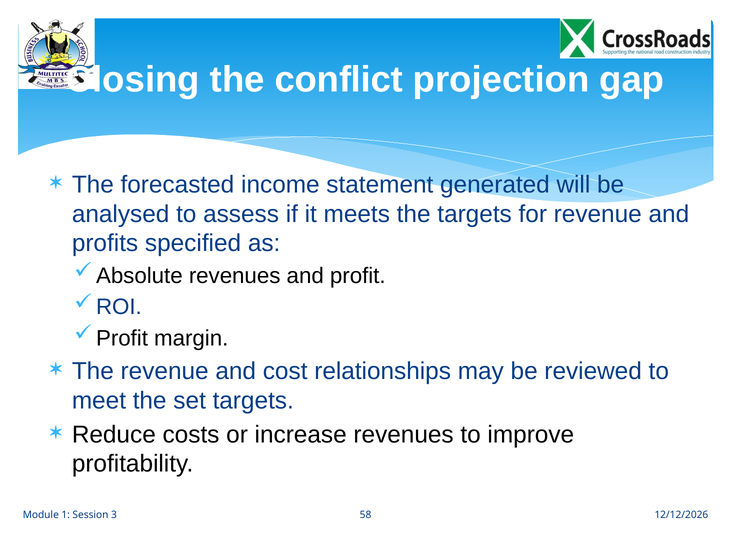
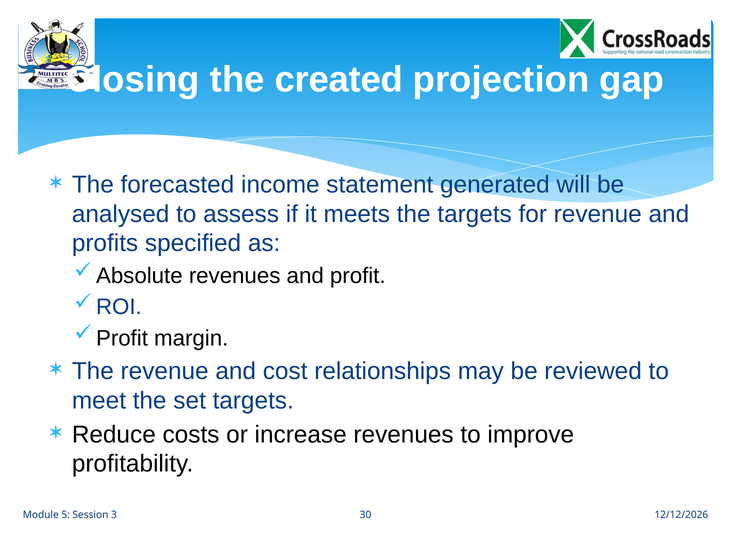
conflict: conflict -> created (339, 80)
1: 1 -> 5 (66, 514)
58: 58 -> 30 (366, 514)
